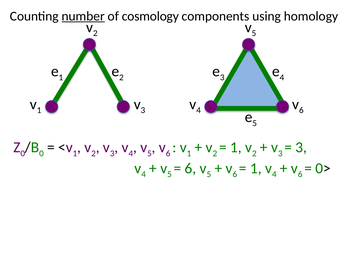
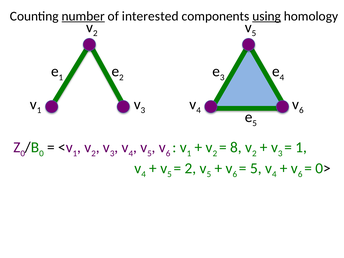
cosmology: cosmology -> interested (150, 16)
using underline: none -> present (267, 16)
1: 1 -> 8 (236, 147)
3: 3 -> 1 (301, 147)
6: 6 -> 2 (190, 168)
1: 1 -> 5 (256, 168)
